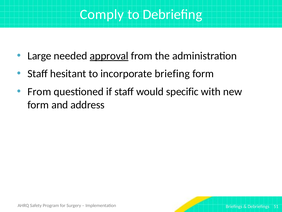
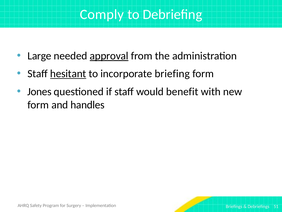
hesitant underline: none -> present (68, 74)
From: From -> Jones (39, 91)
specific: specific -> benefit (182, 91)
address: address -> handles (88, 105)
